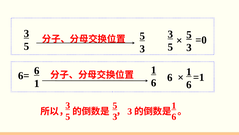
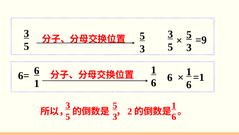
=0: =0 -> =9 (201, 40)
3: 3 -> 2 (130, 111)
